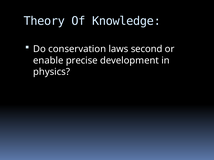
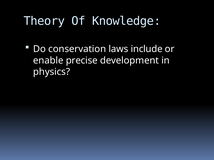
second: second -> include (147, 49)
